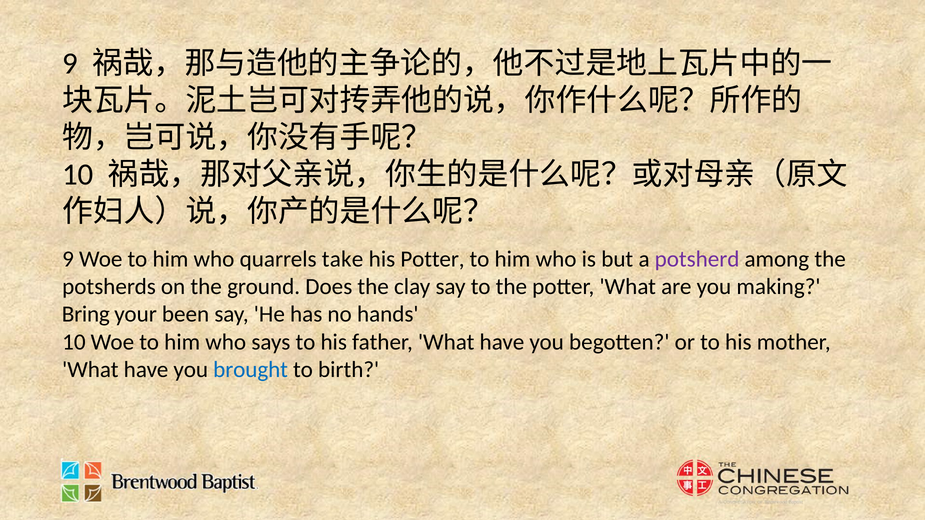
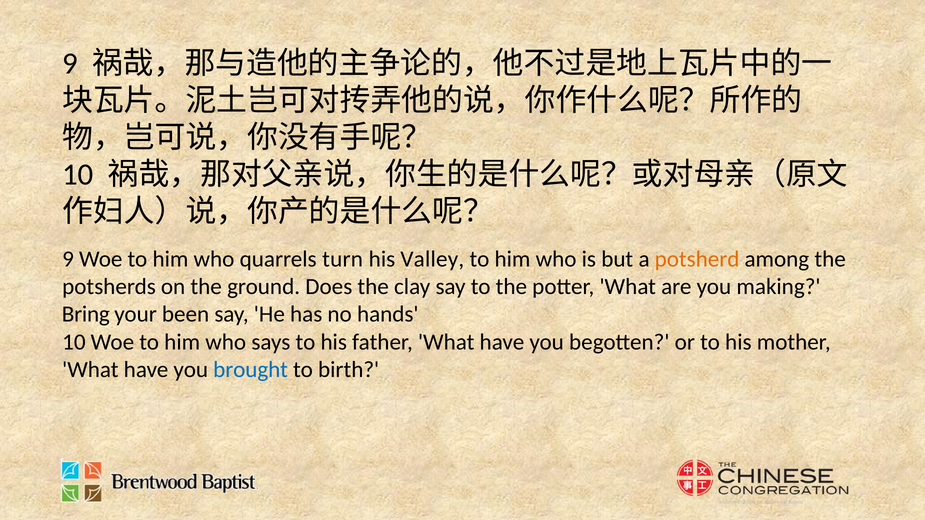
take: take -> turn (343, 259)
his Potter: Potter -> Valley (432, 259)
potsherd colour: purple -> orange (697, 259)
